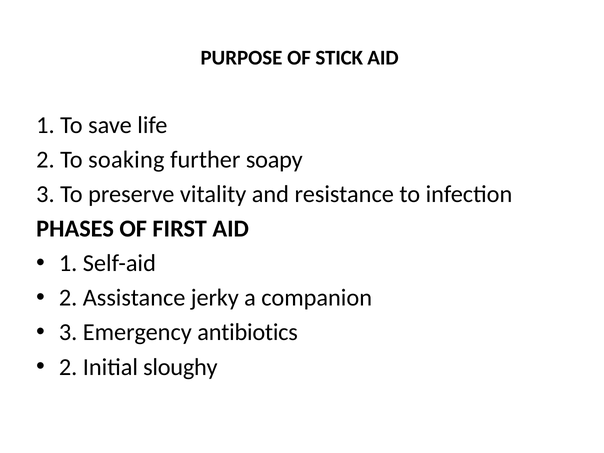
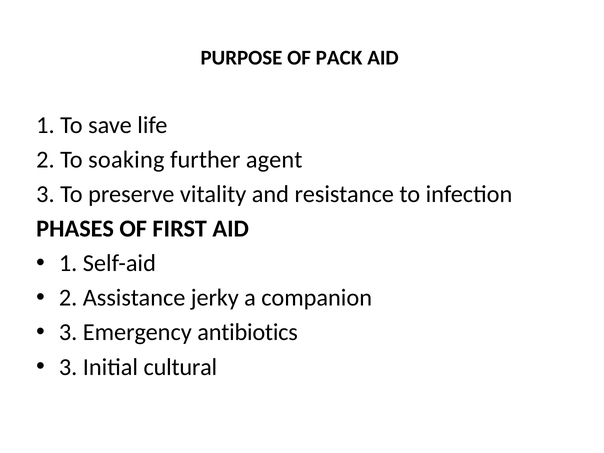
STICK: STICK -> PACK (339, 58)
soapy: soapy -> agent (274, 160)
2: 2 -> 3 (68, 367)
sloughy: sloughy -> cultural (180, 367)
